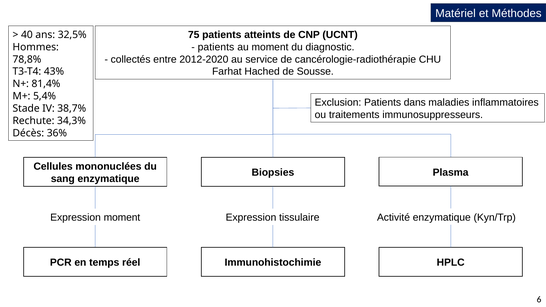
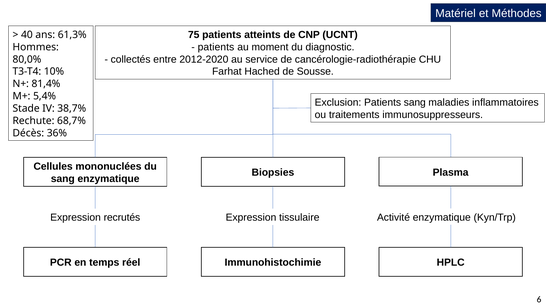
32,5%: 32,5% -> 61,3% (72, 35)
78,8%: 78,8% -> 80,0% (27, 59)
43%: 43% -> 10% (54, 72)
Patients dans: dans -> sang (415, 103)
34,3%: 34,3% -> 68,7% (71, 121)
Expression moment: moment -> recrutés (122, 218)
